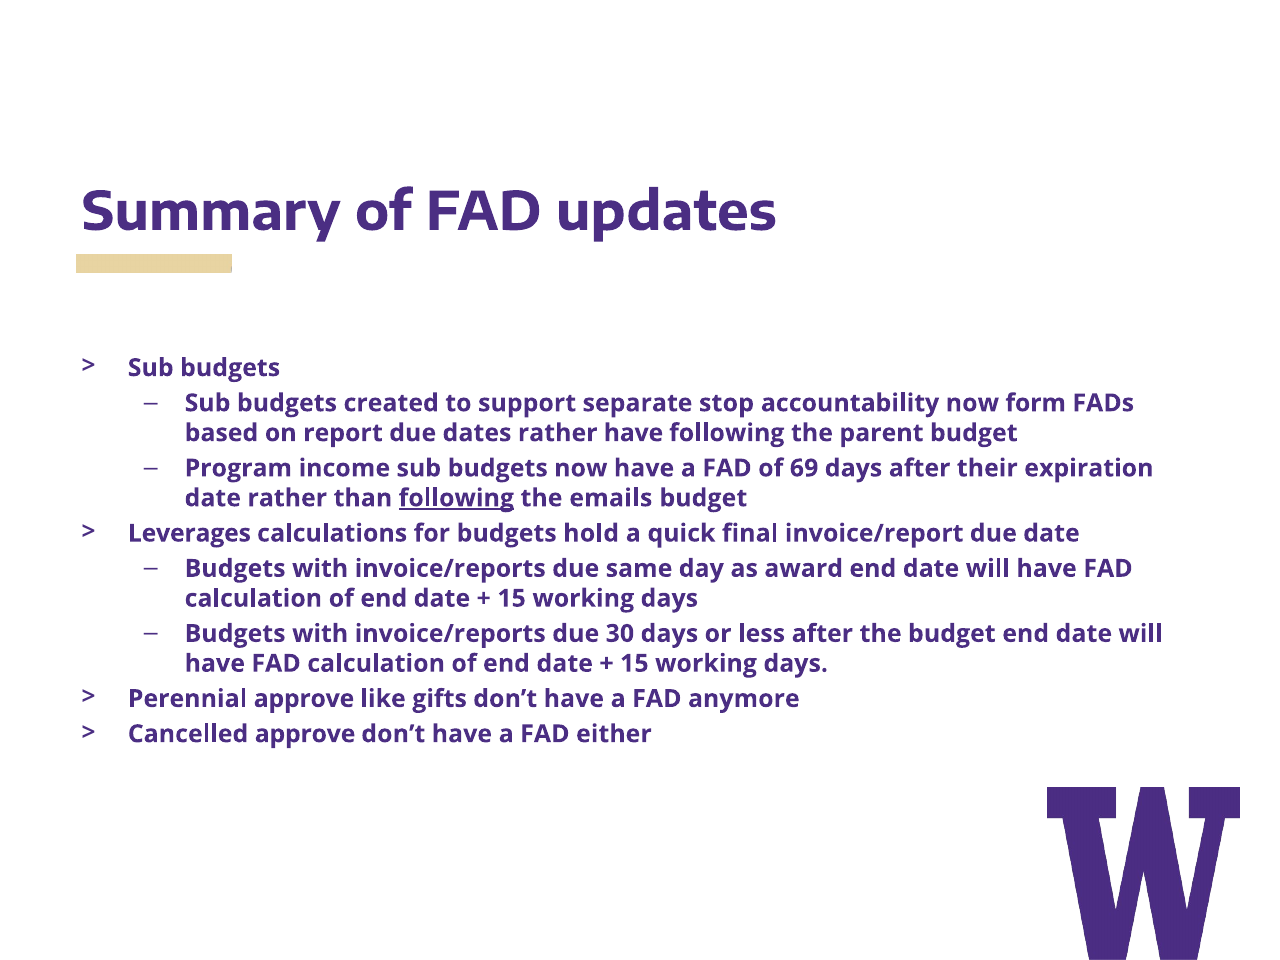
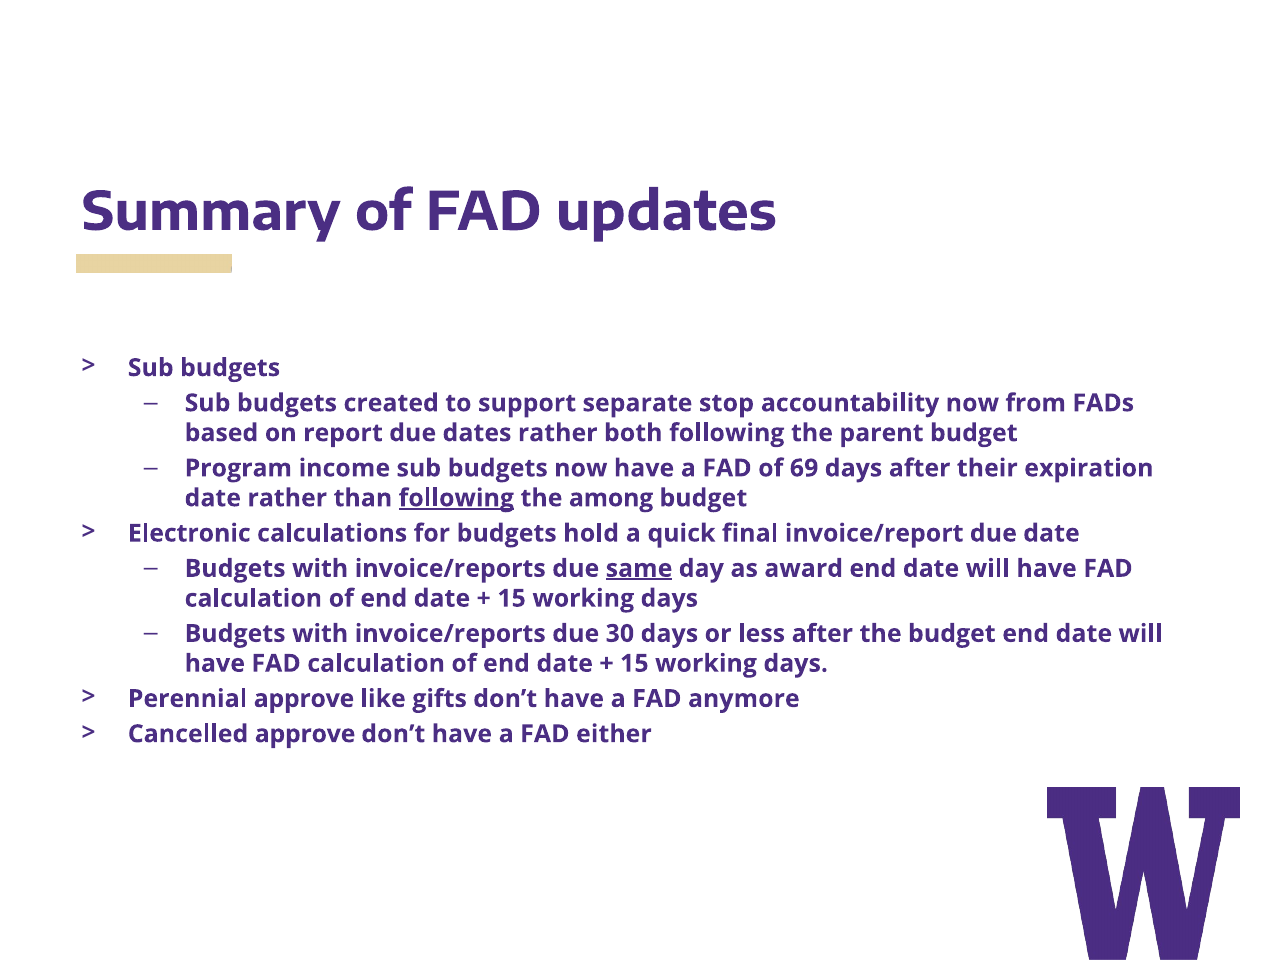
form: form -> from (1036, 403)
rather have: have -> both (633, 433)
emails: emails -> among (611, 498)
Leverages: Leverages -> Electronic (189, 533)
same underline: none -> present (639, 569)
